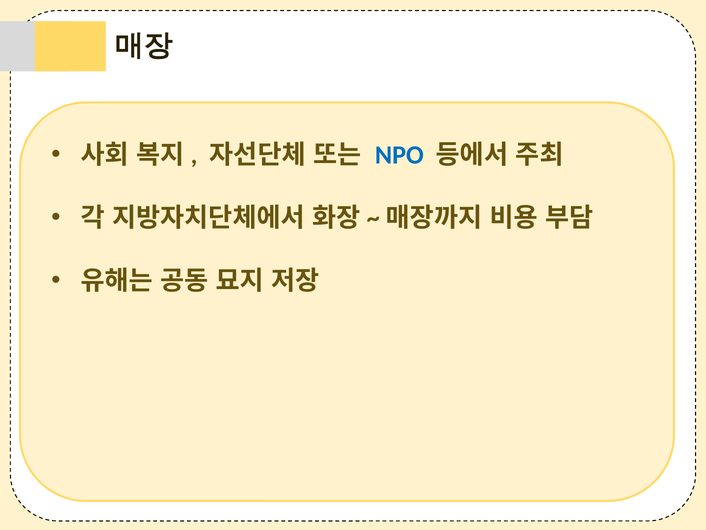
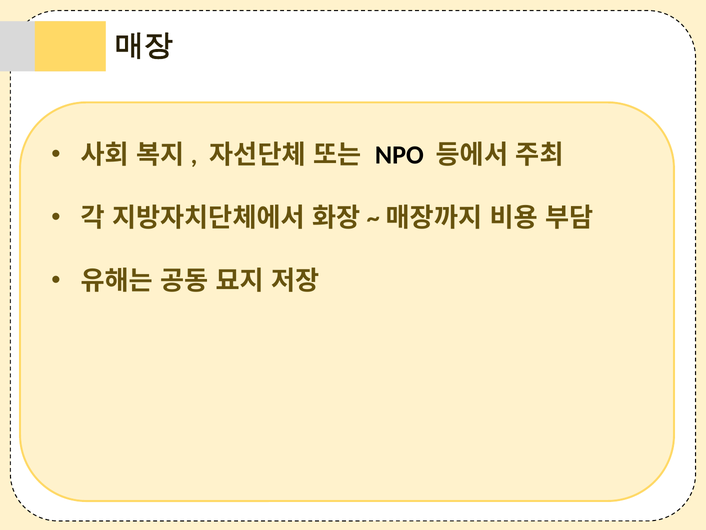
NPO colour: blue -> black (399, 155)
